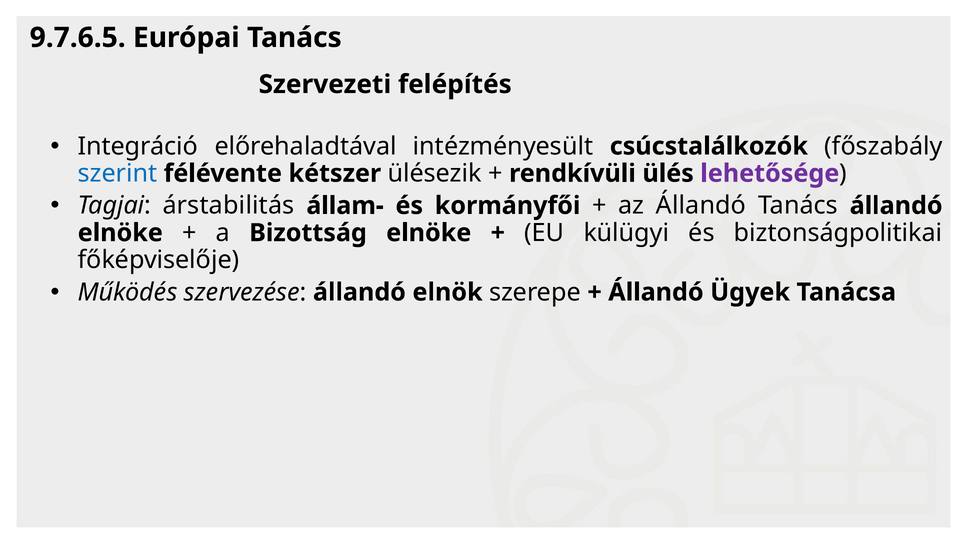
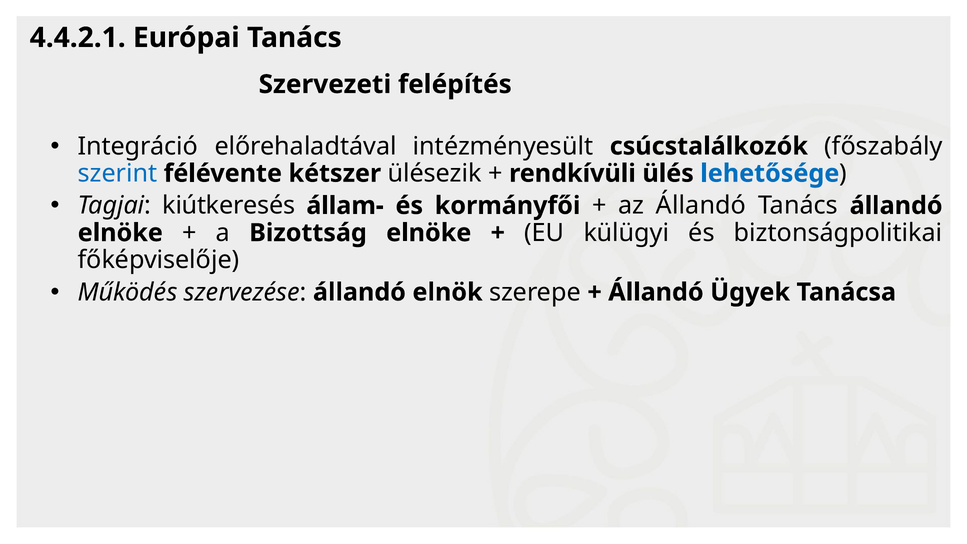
9.7.6.5: 9.7.6.5 -> 4.4.2.1 (78, 38)
lehetősége colour: purple -> blue (770, 173)
árstabilitás: árstabilitás -> kiútkeresés (229, 206)
